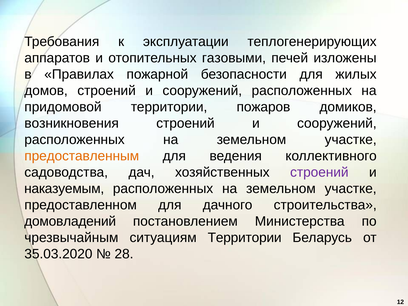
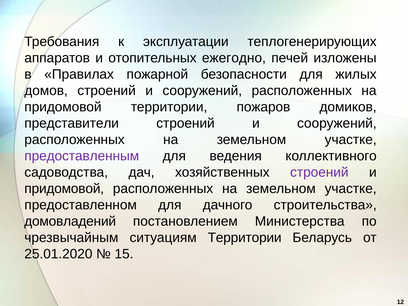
газовыми: газовыми -> ежегодно (234, 58)
возникновения: возникновения -> представители (72, 123)
предоставленным colour: orange -> purple (82, 156)
наказуемым: наказуемым -> придомовой (64, 189)
35.03.2020: 35.03.2020 -> 25.01.2020 (58, 254)
28: 28 -> 15 (124, 254)
